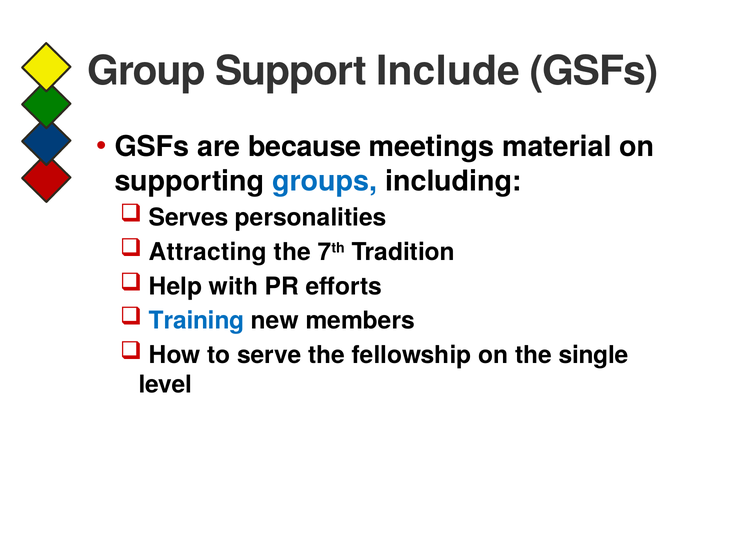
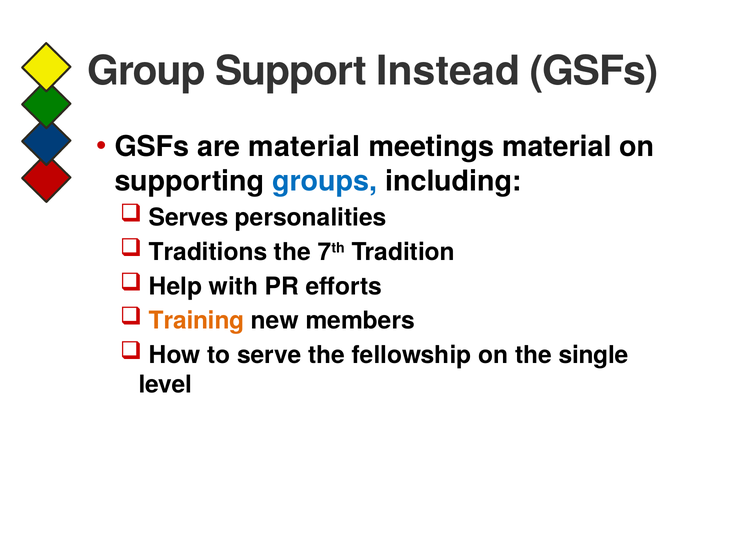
Include: Include -> Instead (448, 71)
are because: because -> material (304, 147)
Attracting: Attracting -> Traditions (208, 252)
Training colour: blue -> orange (197, 321)
